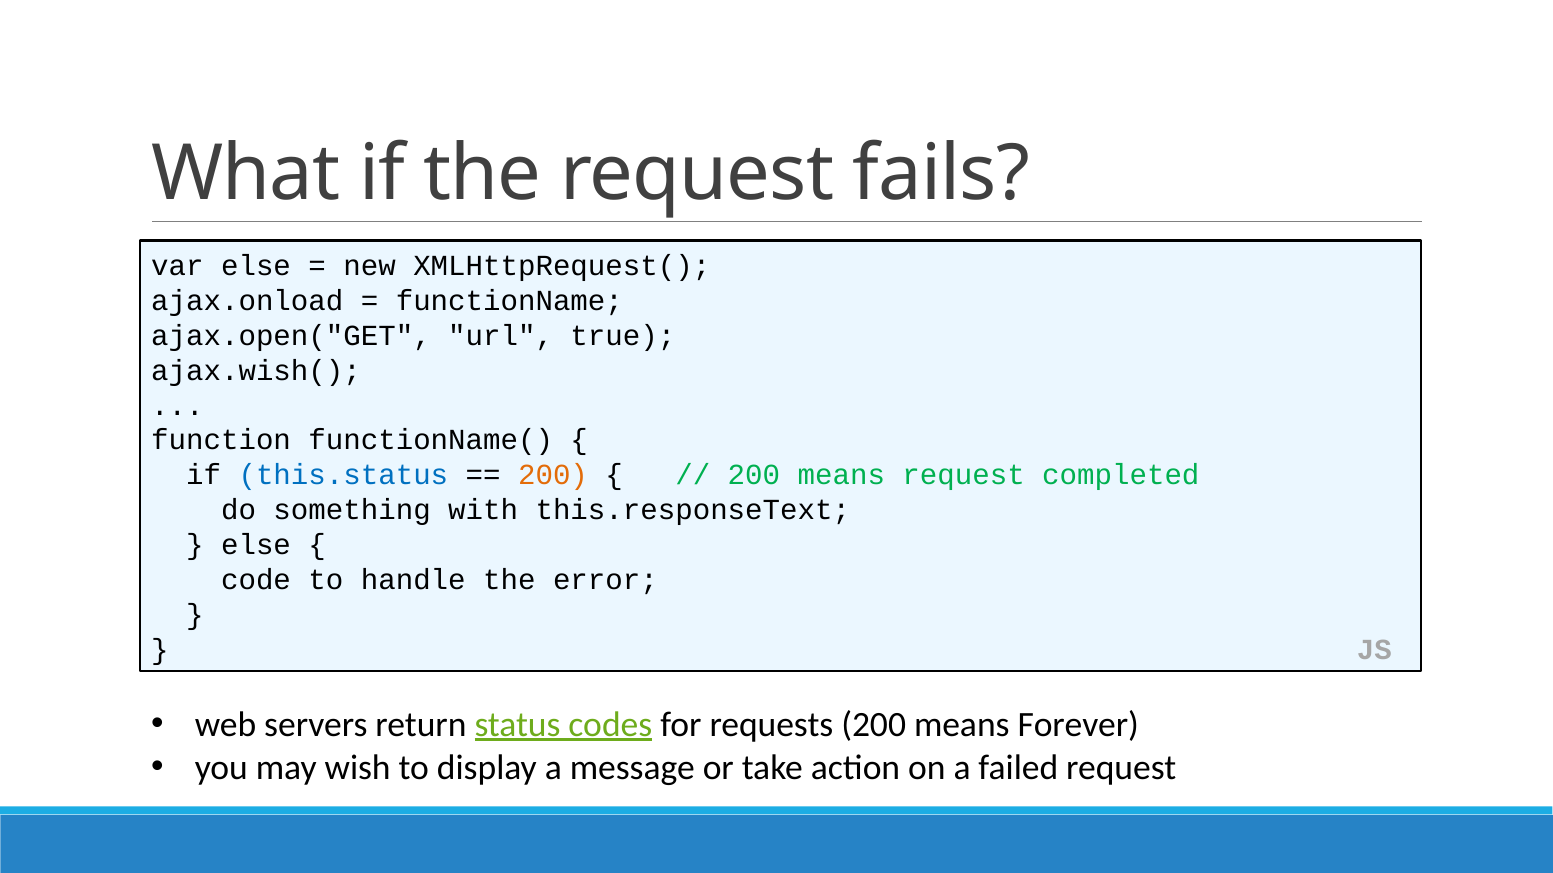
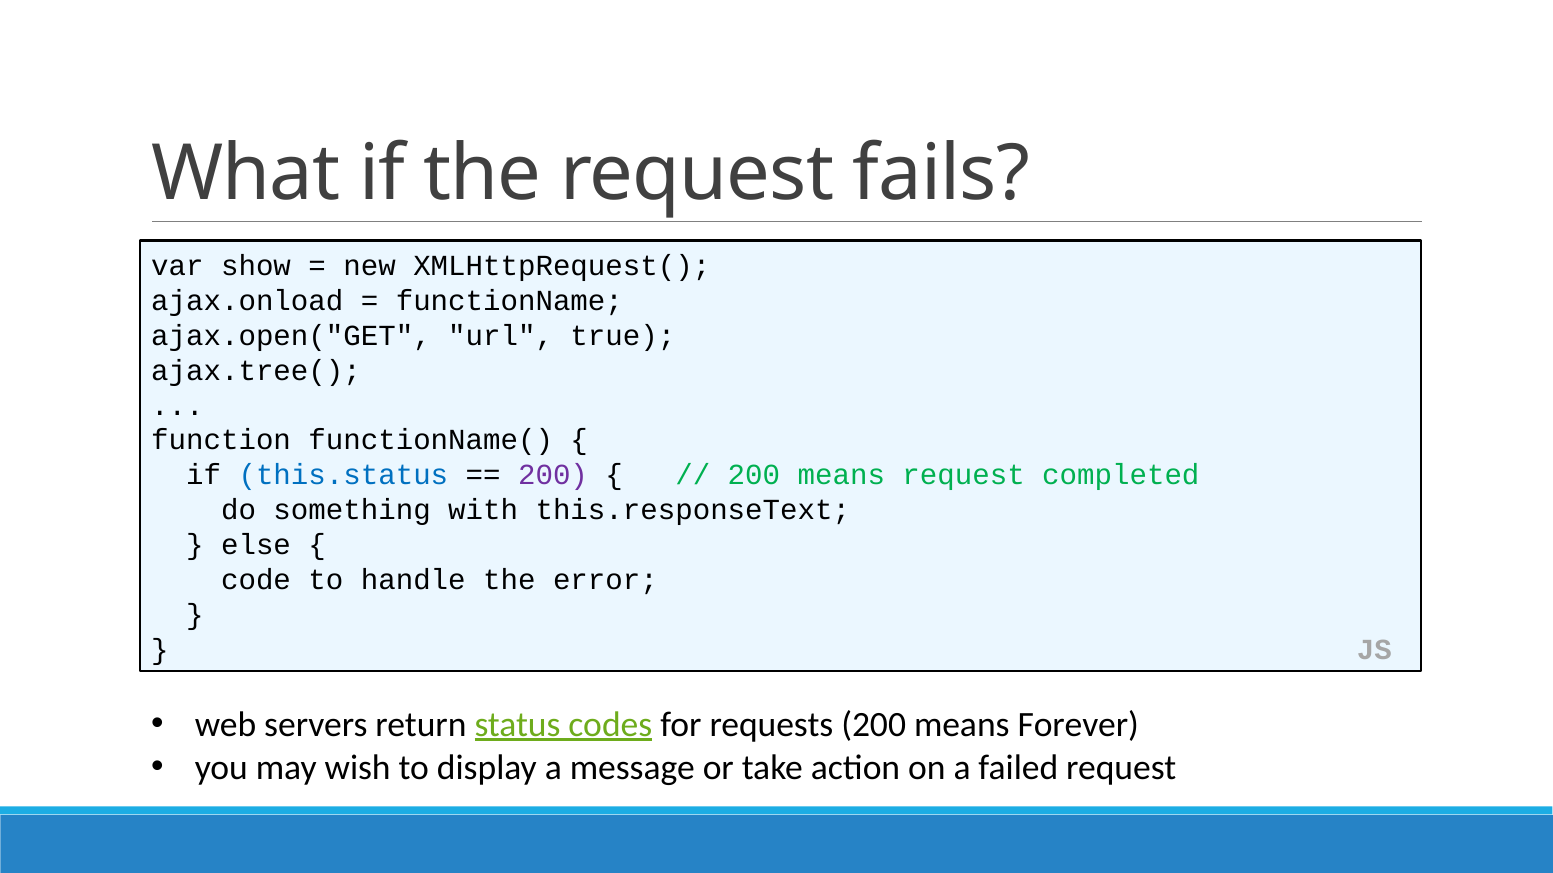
var else: else -> show (256, 266)
ajax.wish(: ajax.wish( -> ajax.tree( (256, 371)
200 colour: orange -> purple (553, 476)
